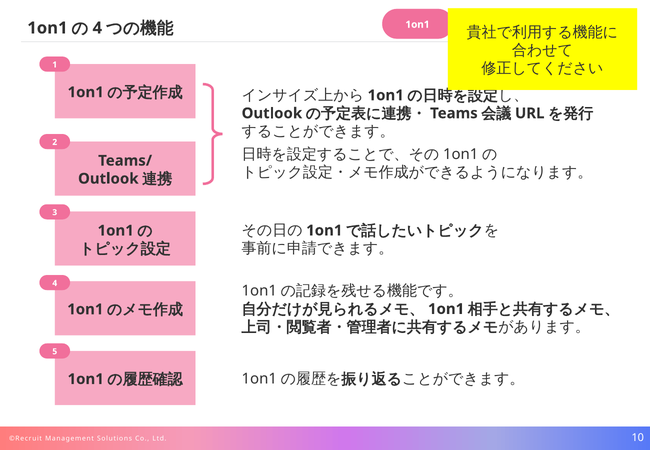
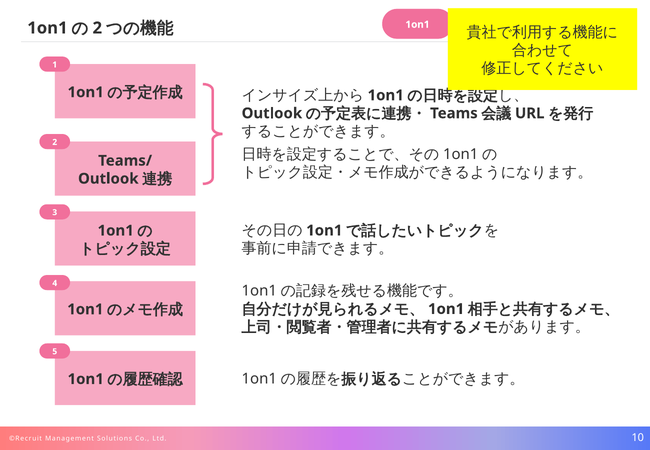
4: 4 -> 2 (97, 28)
